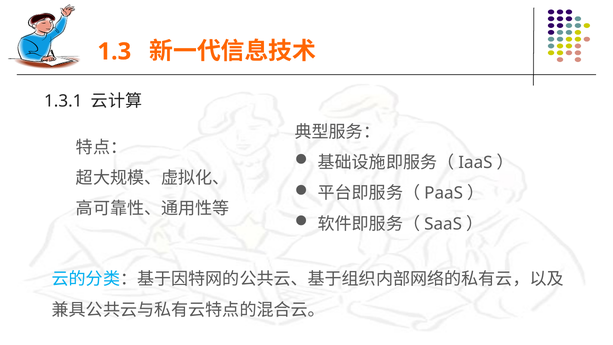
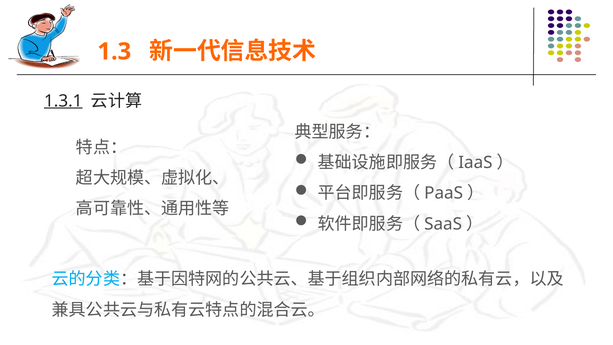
1.3.1 underline: none -> present (63, 101)
